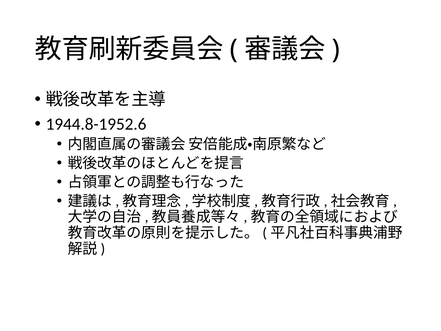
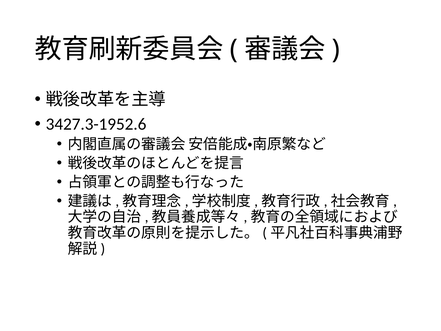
1944.8-1952.6: 1944.8-1952.6 -> 3427.3-1952.6 (96, 124)
